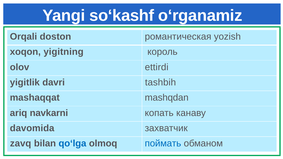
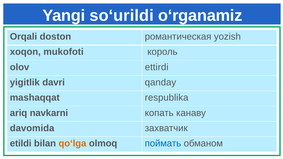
so‘kashf: so‘kashf -> so‘urildi (122, 16)
yigitning: yigitning -> mukofoti (64, 52)
tashbih: tashbih -> qanday (160, 82)
mashqdan: mashqdan -> respublika (167, 98)
zavq: zavq -> etildi (21, 144)
qo‘lga colour: blue -> orange (72, 144)
